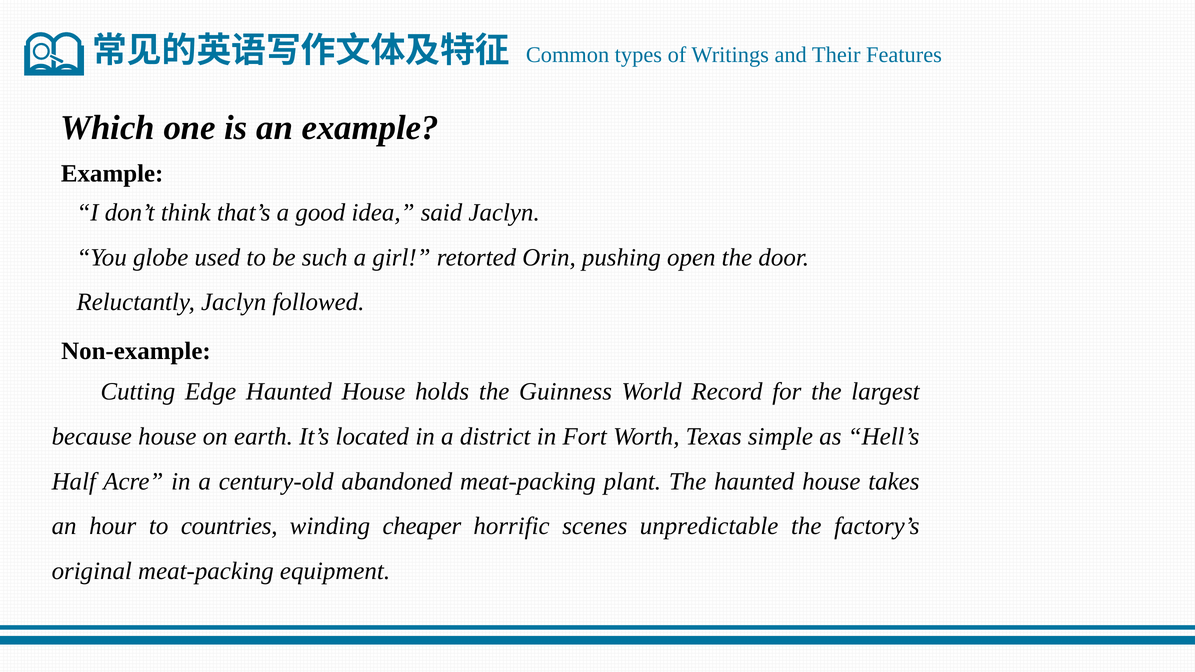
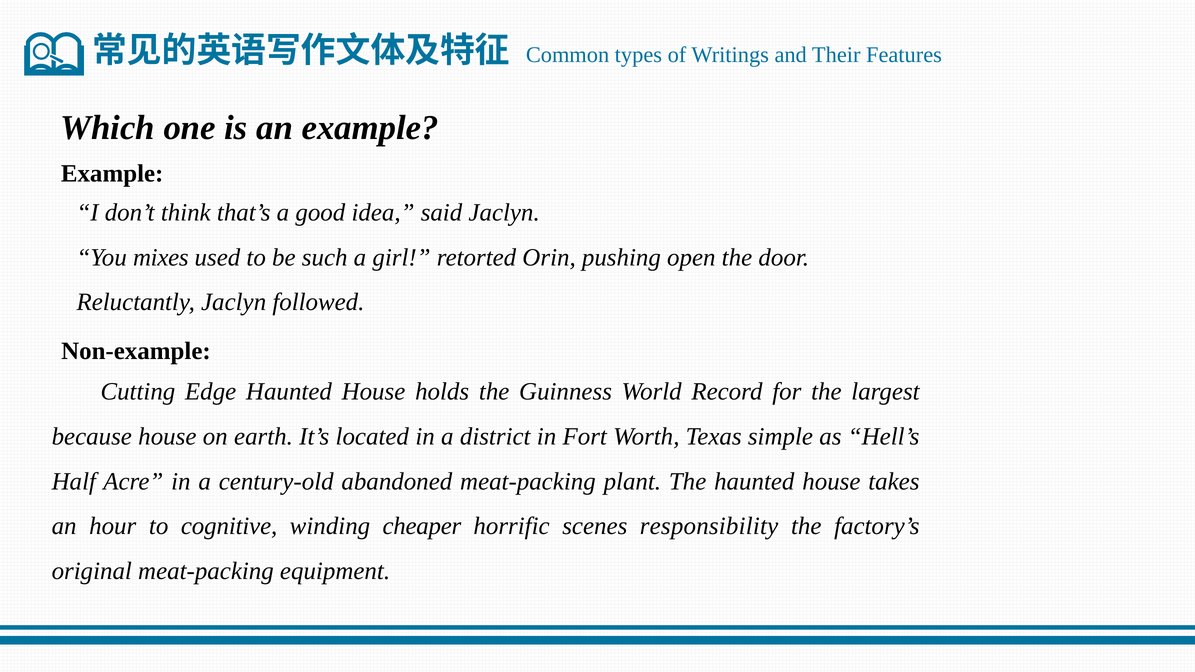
globe: globe -> mixes (161, 257)
countries: countries -> cognitive (229, 526)
unpredictable: unpredictable -> responsibility (709, 526)
